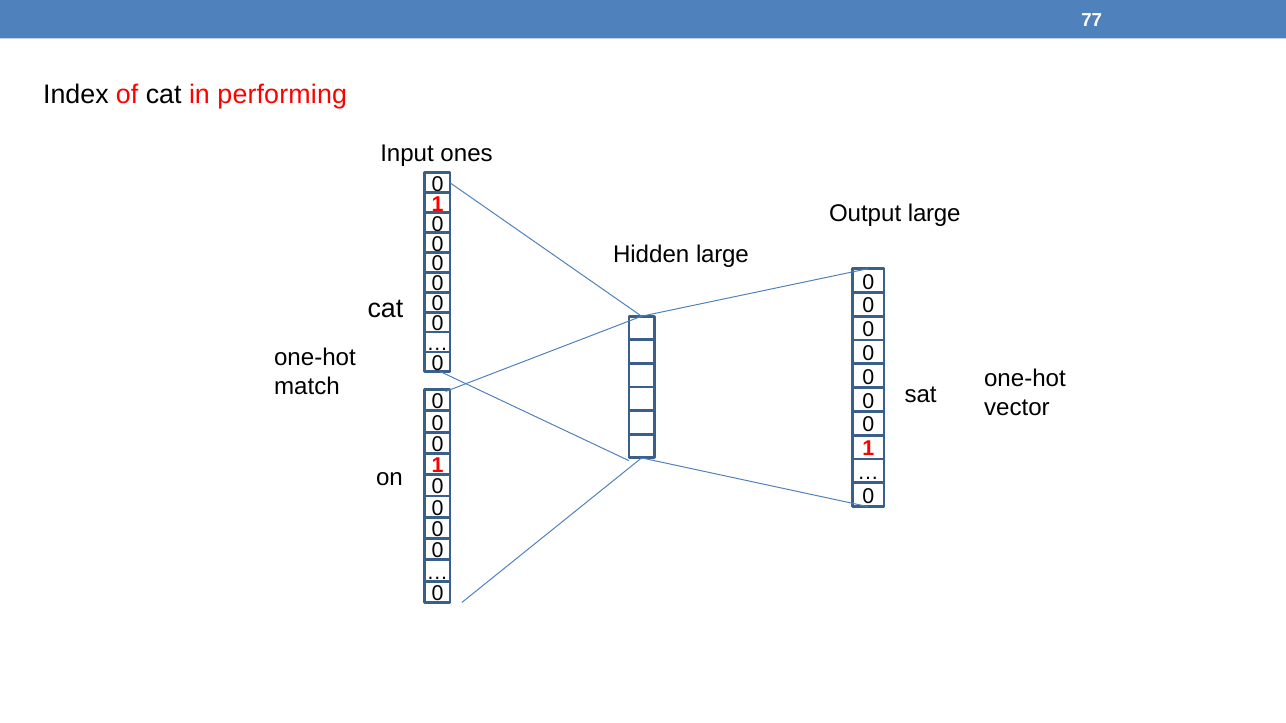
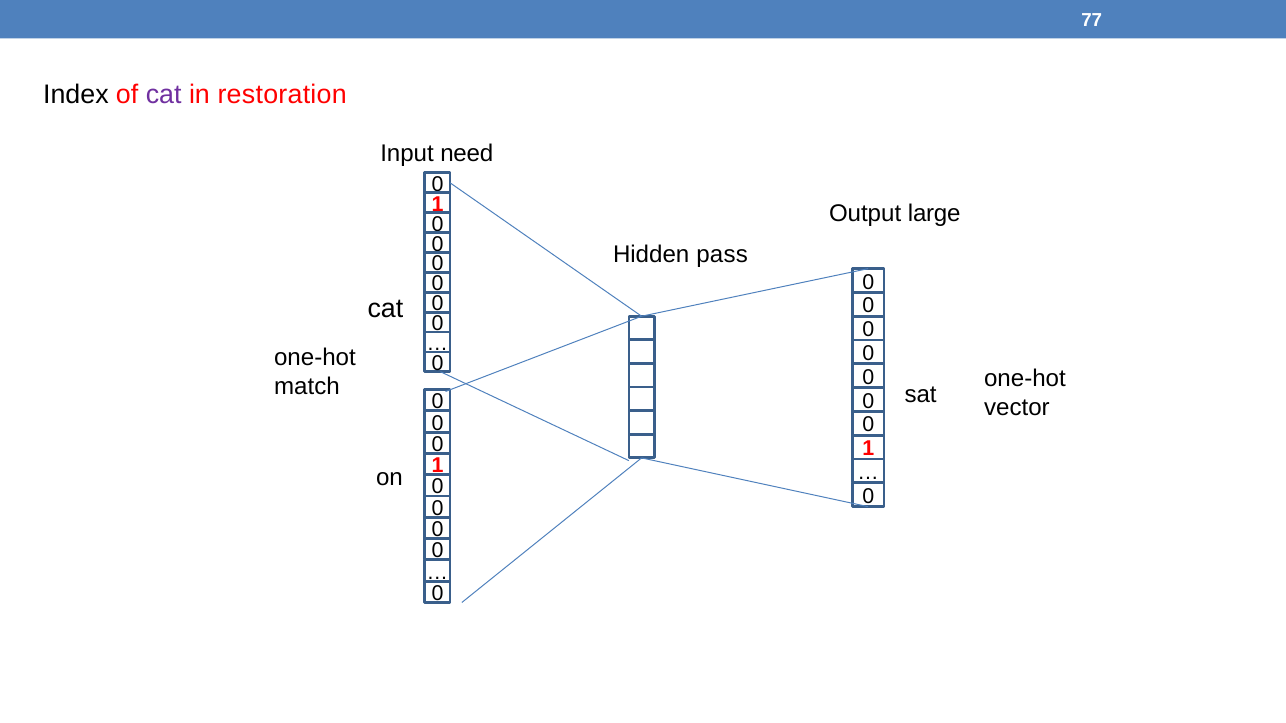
cat colour: black -> purple (164, 95)
performing: performing -> restoration (282, 95)
ones: ones -> need (467, 154)
Hidden large: large -> pass (722, 255)
